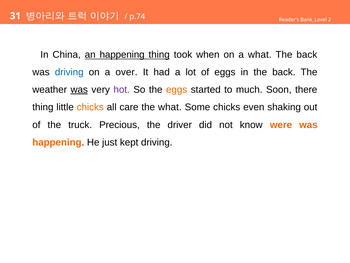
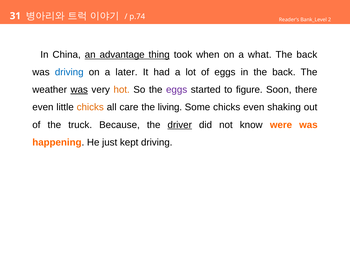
an happening: happening -> advantage (122, 55)
over: over -> later (127, 72)
hot colour: purple -> orange (122, 90)
eggs colour: orange -> purple (177, 90)
much: much -> figure (249, 90)
thing: thing -> even (43, 107)
the what: what -> living (170, 107)
Precious: Precious -> Because (119, 125)
driver underline: none -> present (180, 125)
